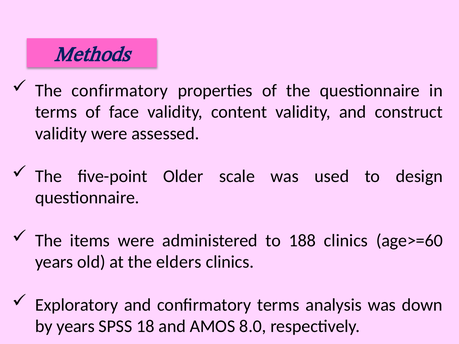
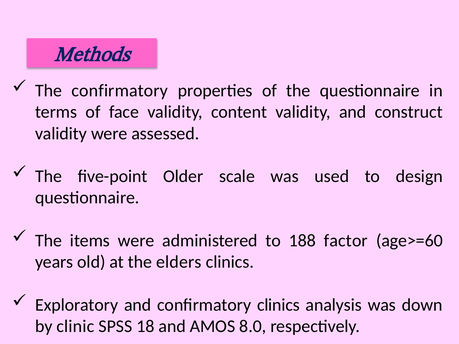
188 clinics: clinics -> factor (346, 241)
confirmatory terms: terms -> clinics (278, 305)
by years: years -> clinic (75, 326)
